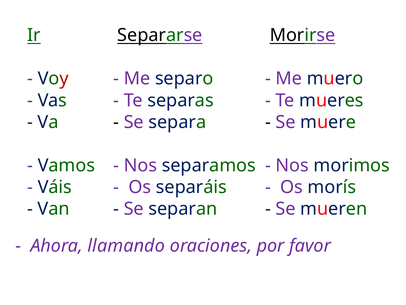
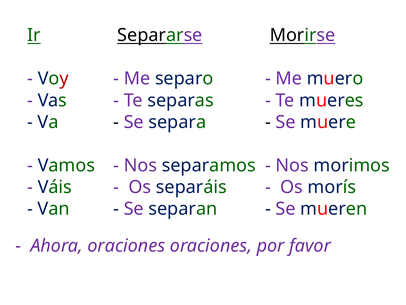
Ahora llamando: llamando -> oraciones (126, 245)
